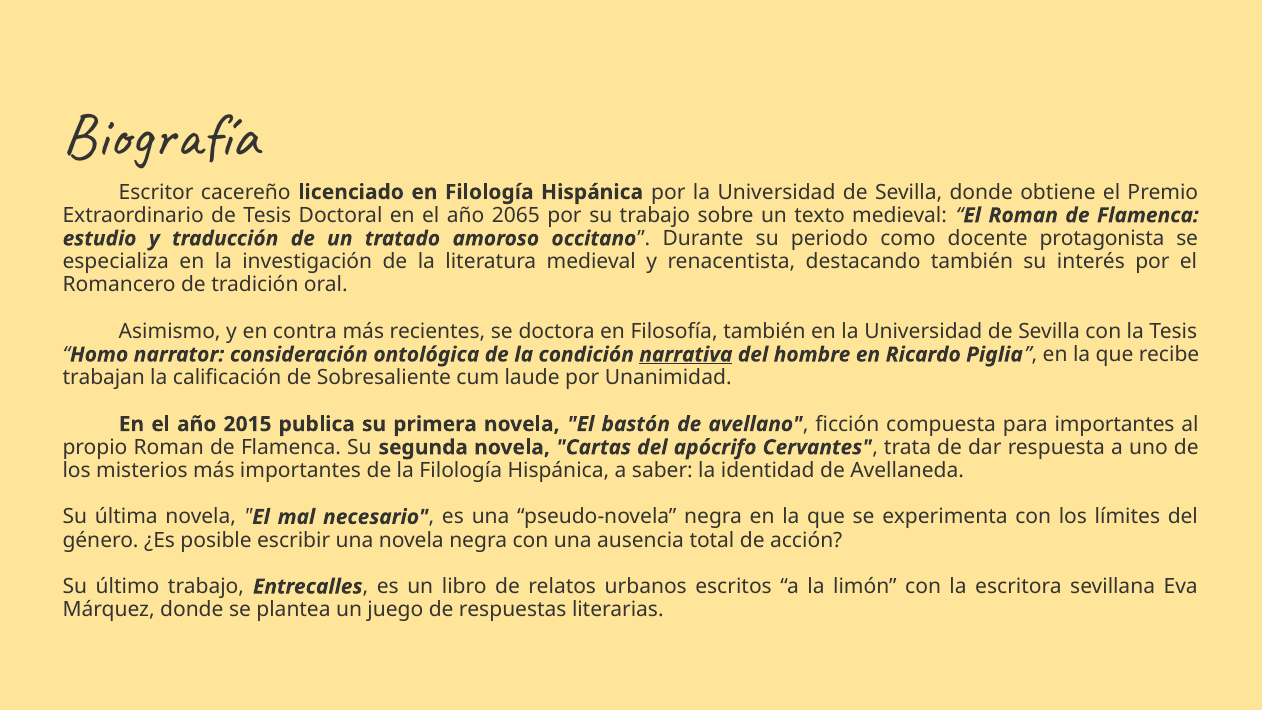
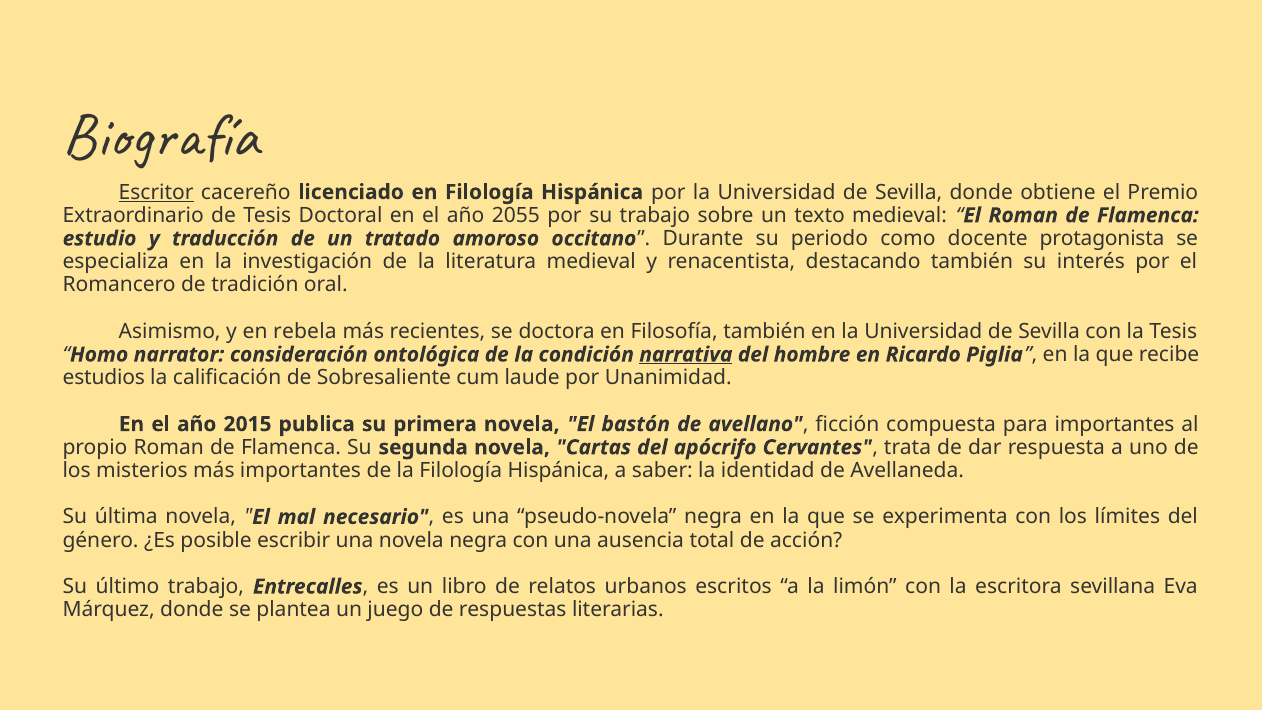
Escritor underline: none -> present (156, 192)
2065: 2065 -> 2055 (516, 215)
contra: contra -> rebela (305, 331)
trabajan: trabajan -> estudios (104, 378)
